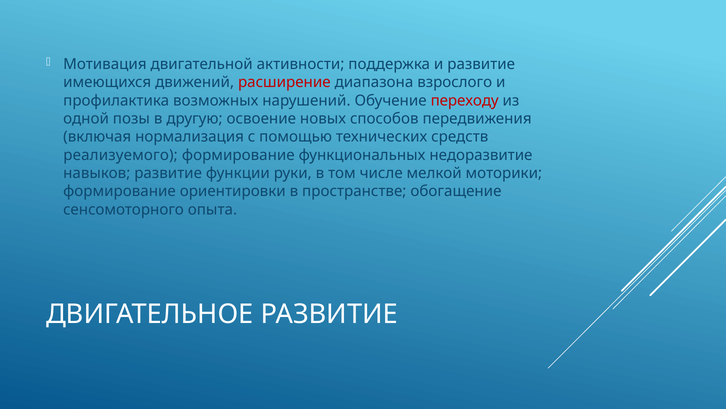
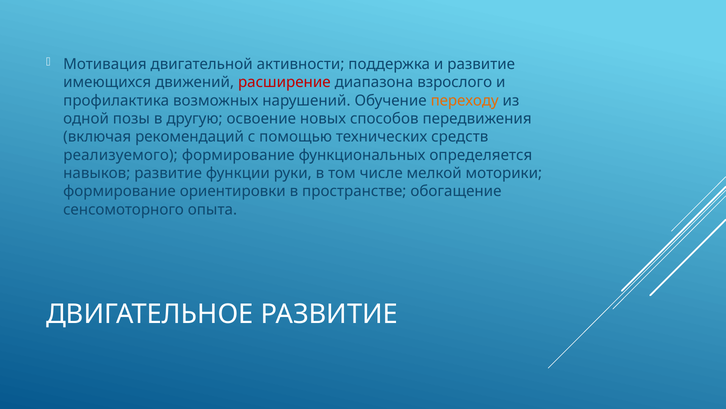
переходу colour: red -> orange (465, 100)
нормализация: нормализация -> рекомендаций (190, 137)
недоразвитие: недоразвитие -> определяется (481, 155)
